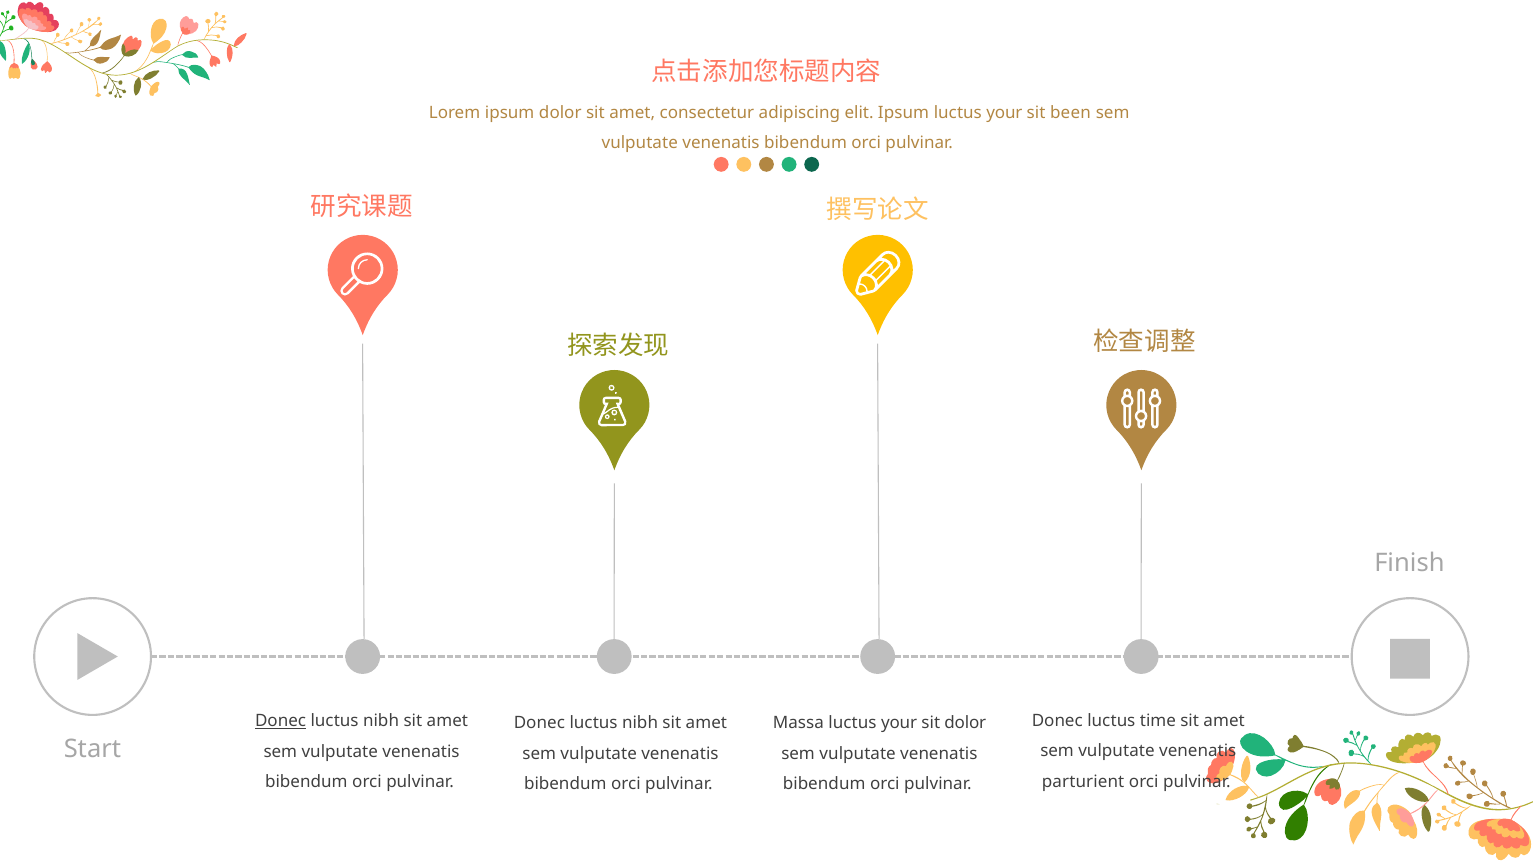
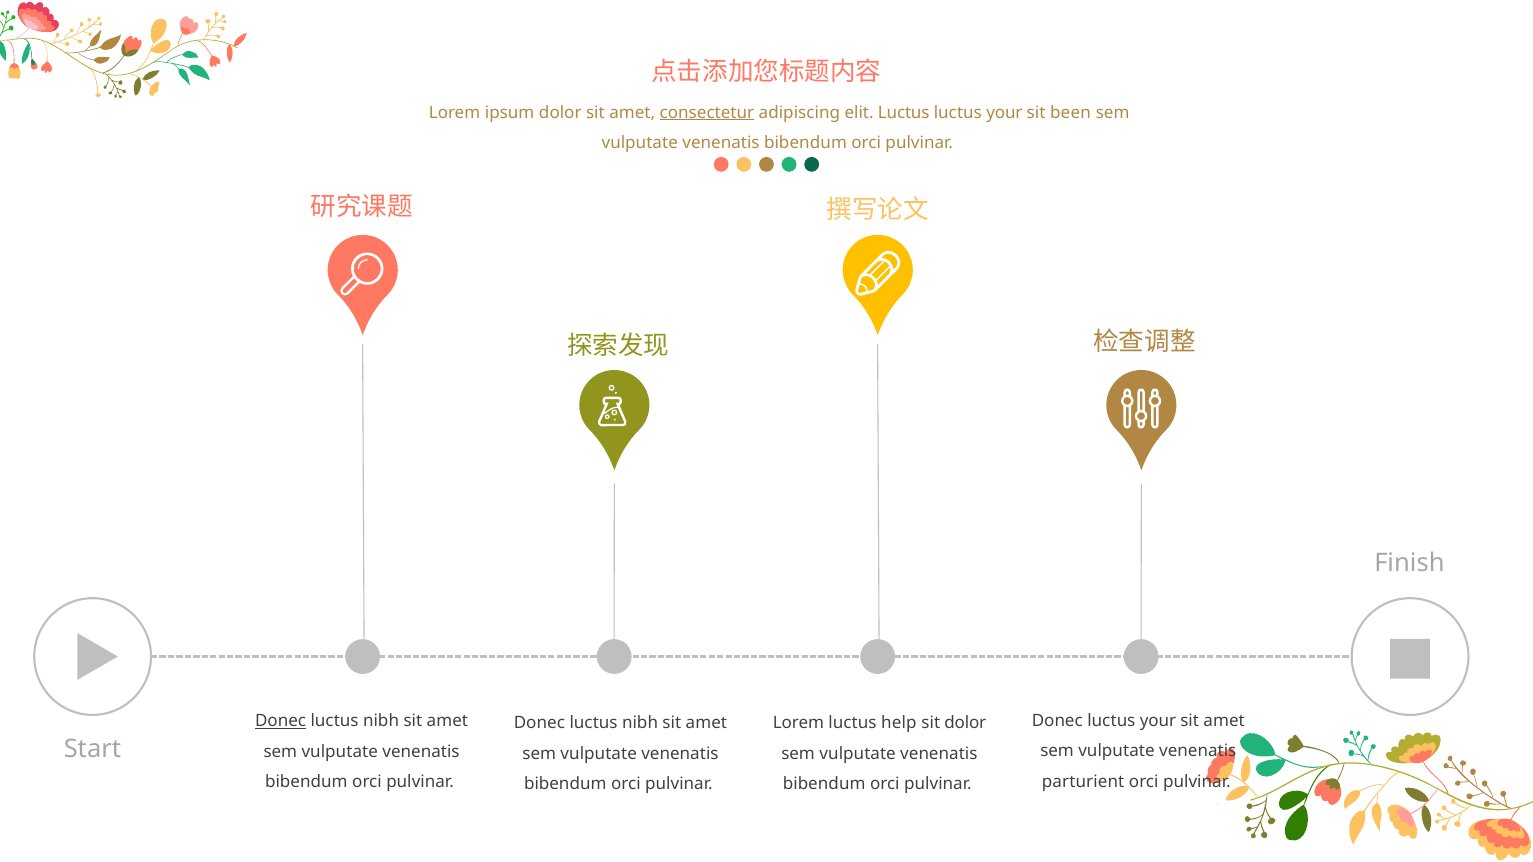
consectetur underline: none -> present (707, 113)
elit Ipsum: Ipsum -> Luctus (904, 113)
Donec luctus time: time -> your (1158, 721)
Massa: Massa -> Lorem (798, 723)
your: your -> help (899, 723)
